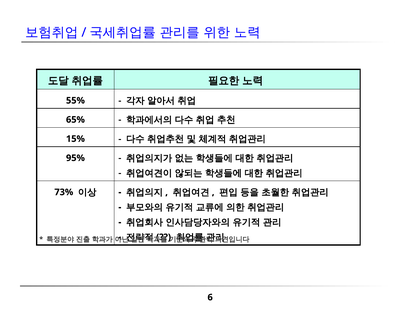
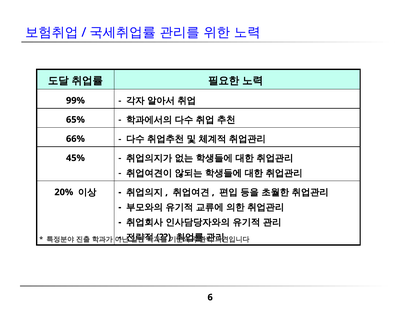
55%: 55% -> 99% (75, 101)
15%: 15% -> 66% (75, 139)
95%: 95% -> 45% (75, 158)
73%: 73% -> 20% (64, 192)
